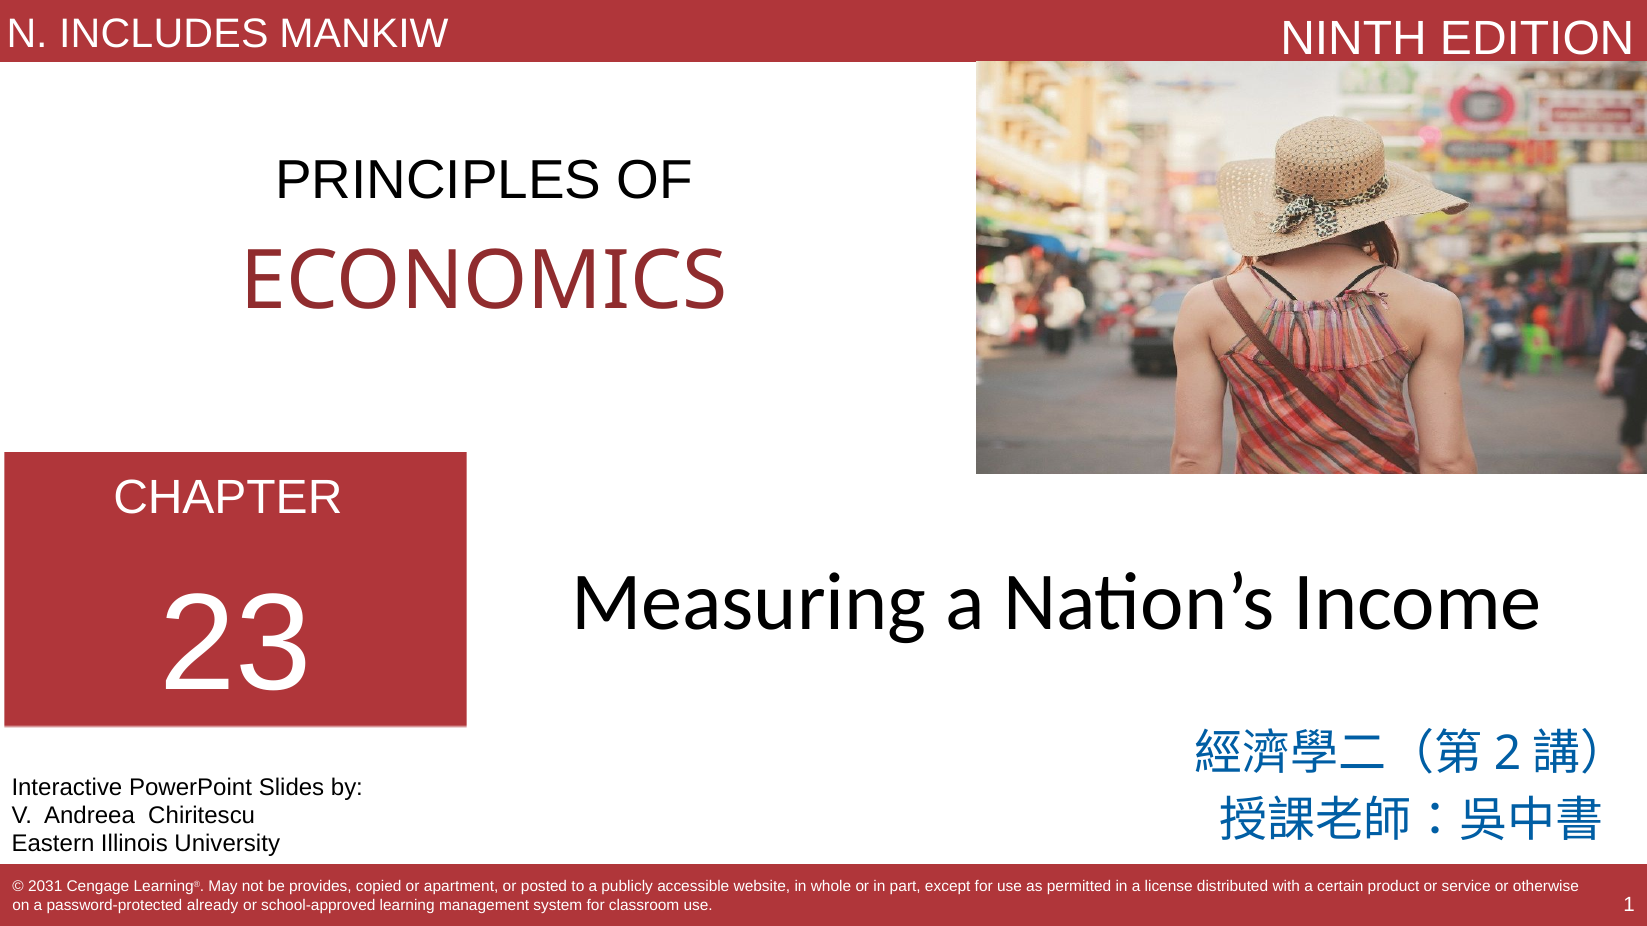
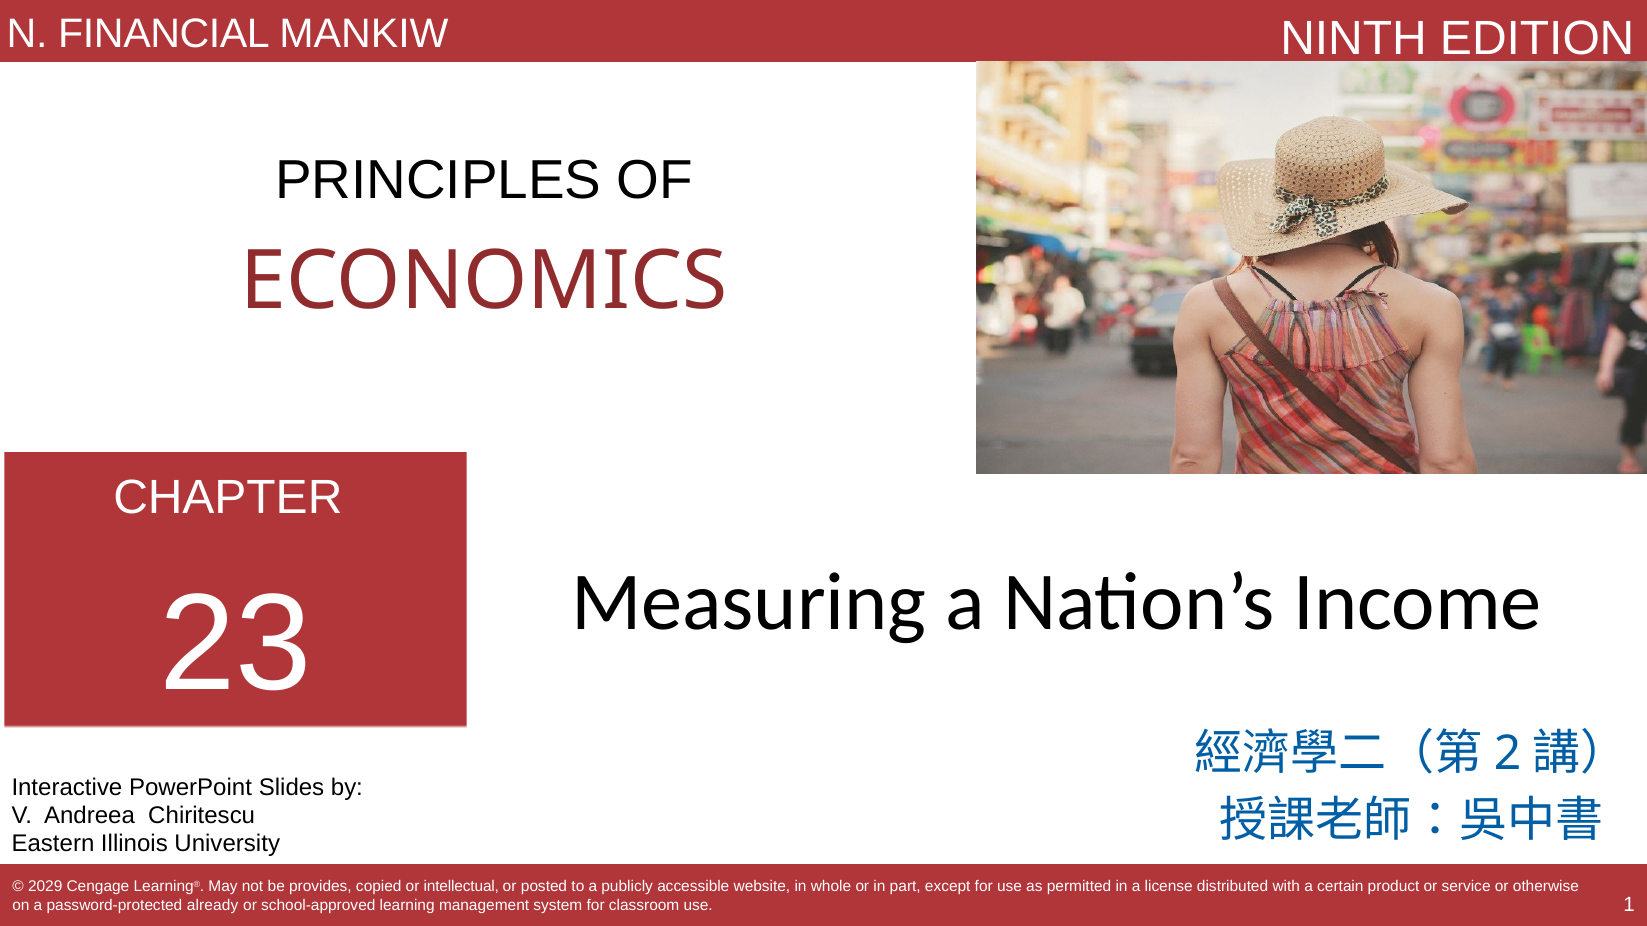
INCLUDES: INCLUDES -> FINANCIAL (164, 34)
2031: 2031 -> 2029 (45, 887)
apartment: apartment -> intellectual (461, 887)
